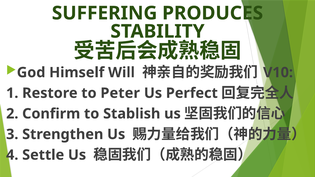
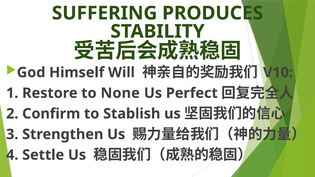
Peter: Peter -> None (120, 93)
